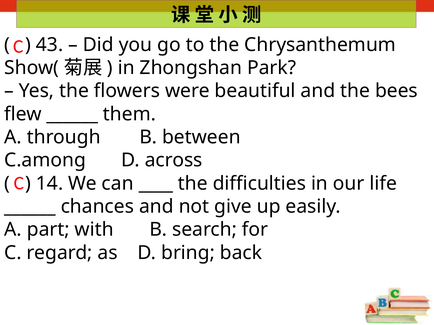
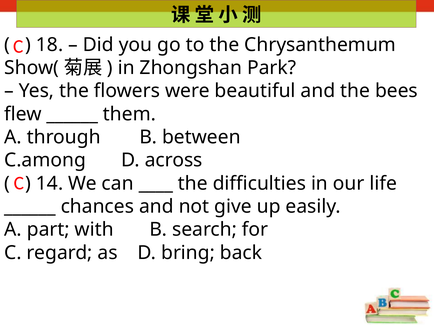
43: 43 -> 18 (50, 45)
